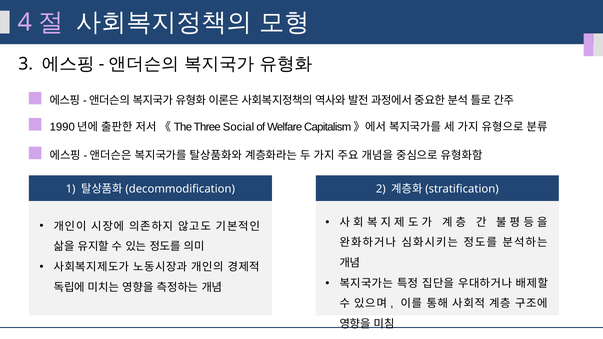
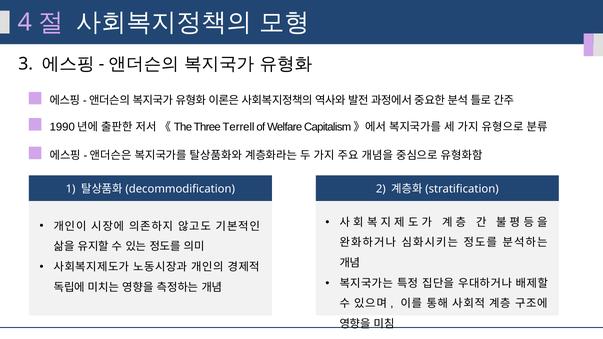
Social: Social -> Terrell (239, 127)
